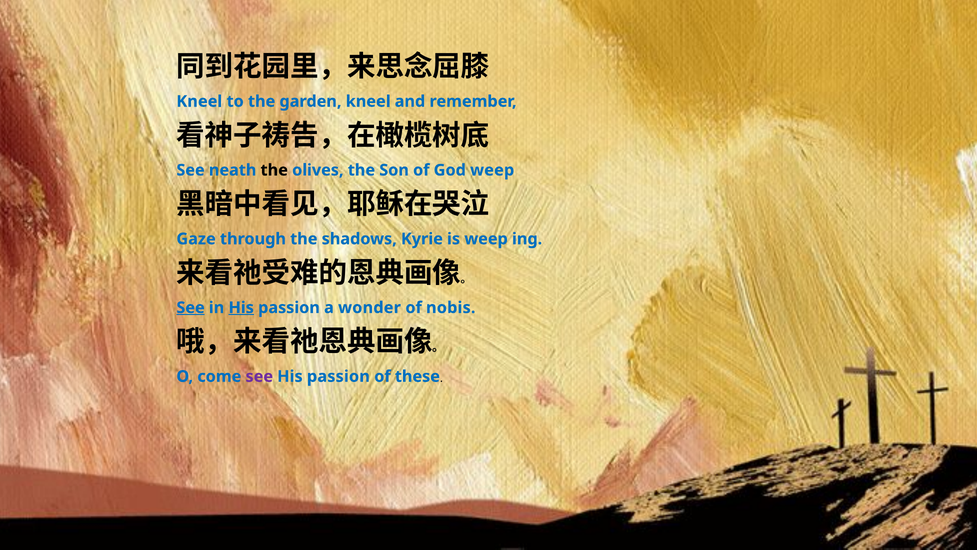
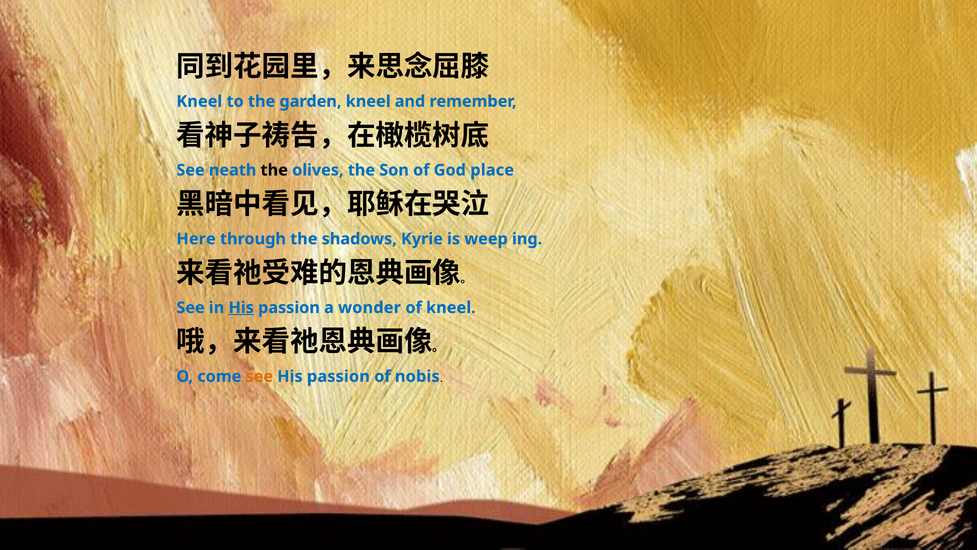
God weep: weep -> place (492, 170)
Gaze: Gaze -> Here (196, 239)
See underline: present -> none (191, 307)
of nobis: nobis -> kneel (451, 307)
see colour: purple -> orange (259, 376)
these: these -> nobis (417, 376)
